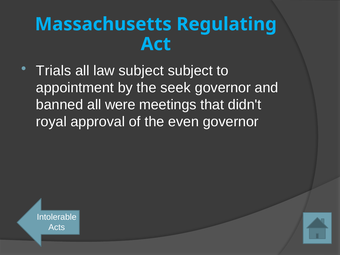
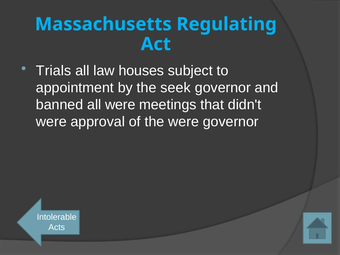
law subject: subject -> houses (141, 71)
royal: royal -> were (51, 122)
the even: even -> were (184, 122)
